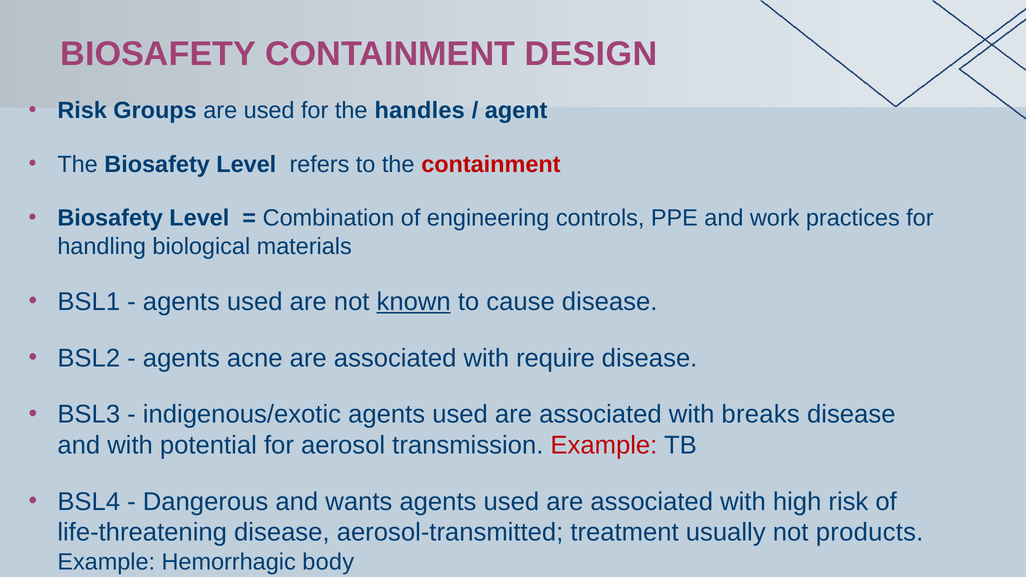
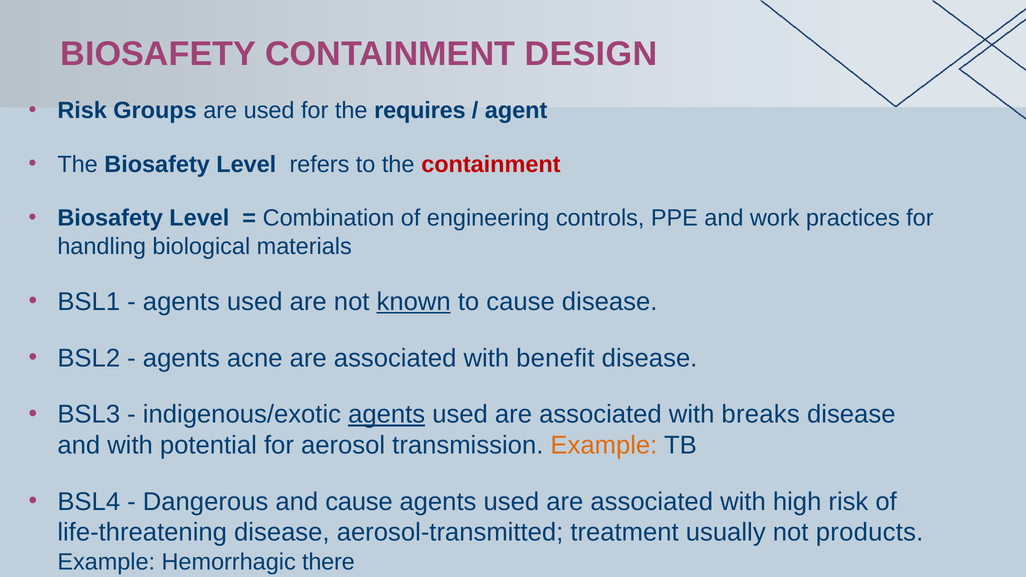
handles: handles -> requires (420, 110)
require: require -> benefit (555, 358)
agents underline: none -> present (387, 415)
Example colour: red -> orange (604, 445)
and wants: wants -> cause (359, 502)
body: body -> there (328, 562)
